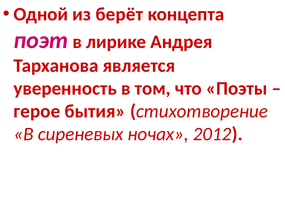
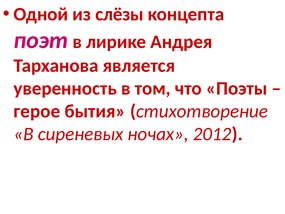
берёт: берёт -> слёзы (119, 14)
